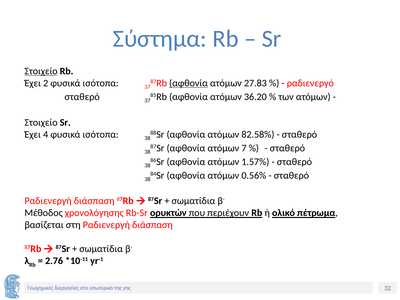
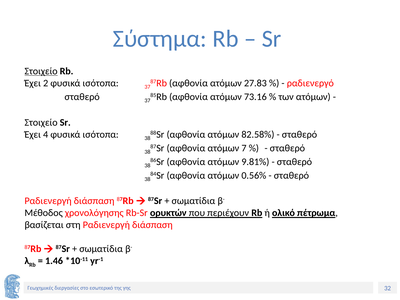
αφθονία underline: present -> none (188, 83)
36.20: 36.20 -> 73.16 (255, 97)
1.57%: 1.57% -> 9.81% (255, 162)
2.76: 2.76 -> 1.46 (54, 261)
